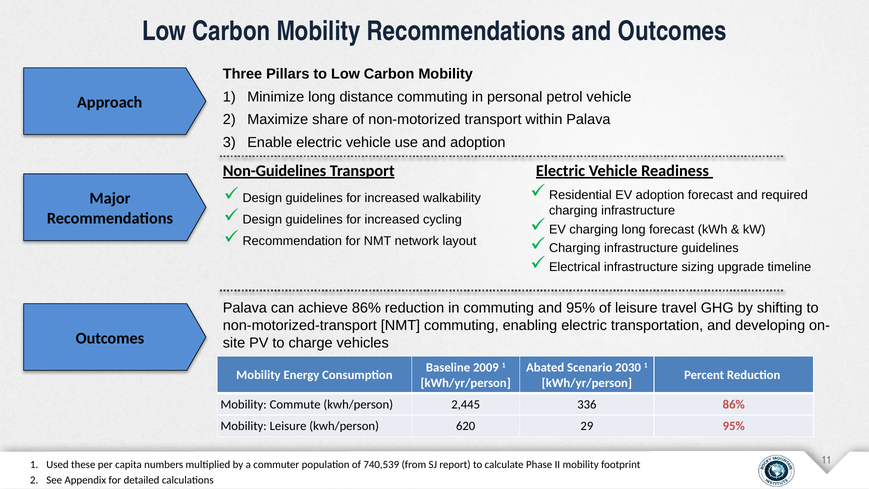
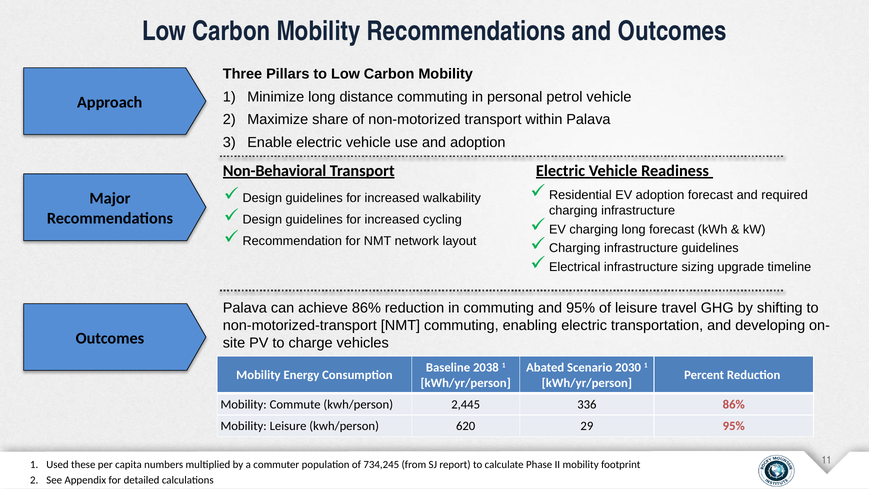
Non-Guidelines: Non-Guidelines -> Non-Behavioral (275, 171)
2009: 2009 -> 2038 (486, 367)
740,539: 740,539 -> 734,245 (381, 465)
